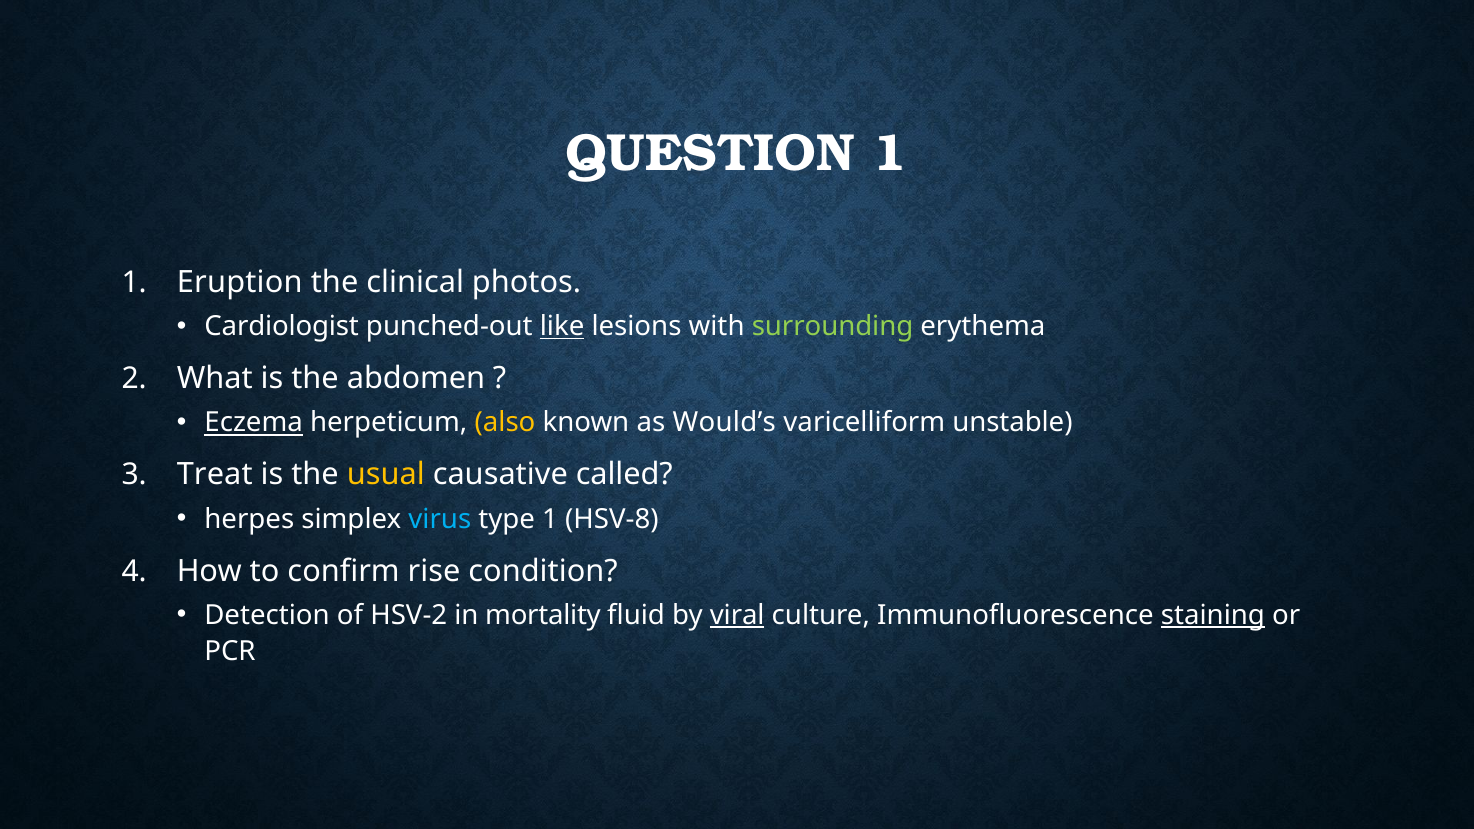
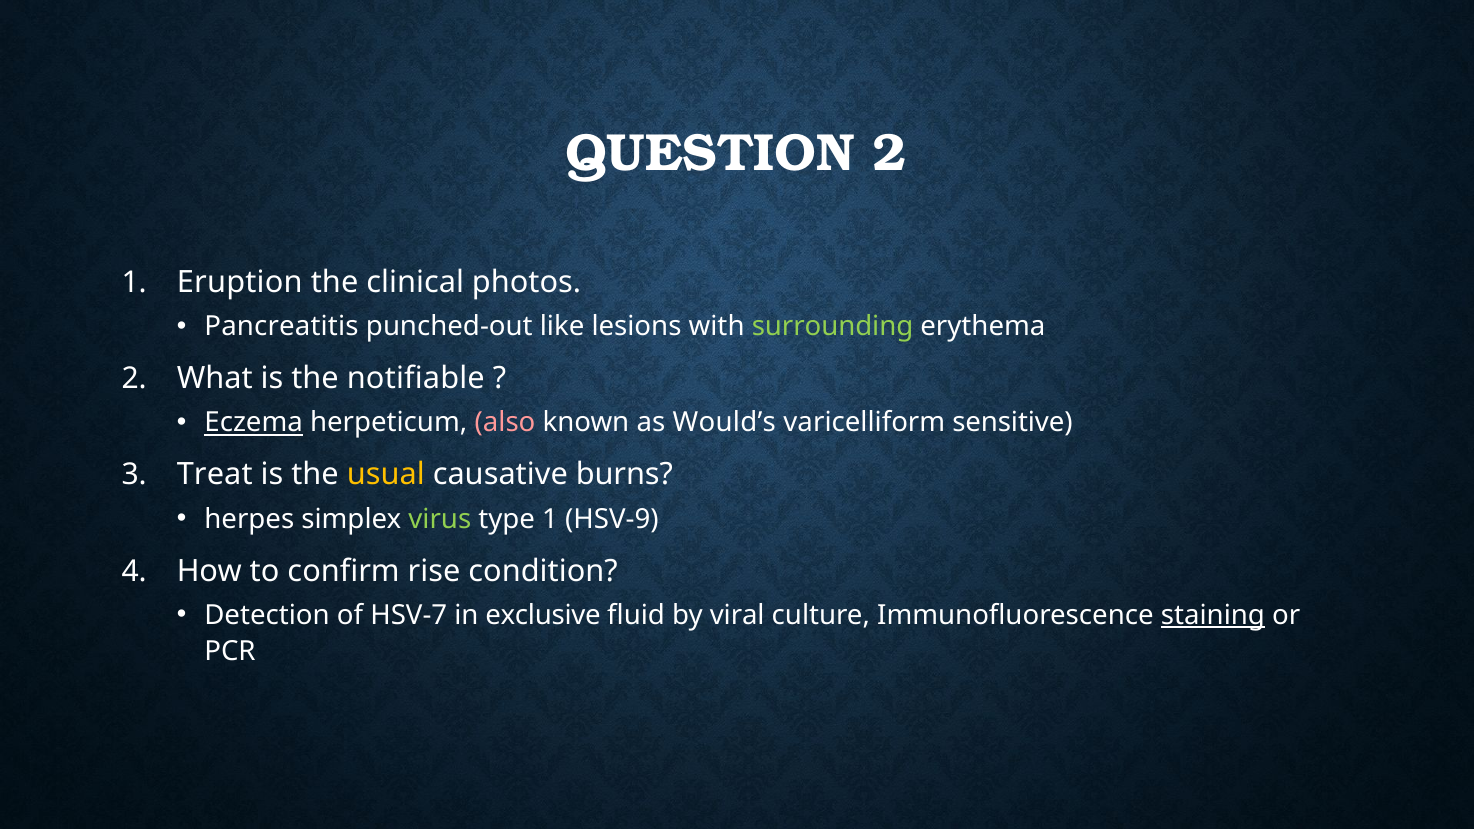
QUESTION 1: 1 -> 2 (890, 154)
Cardiologist: Cardiologist -> Pancreatitis (282, 327)
like underline: present -> none (562, 327)
abdomen: abdomen -> notifiable (416, 379)
also colour: yellow -> pink (505, 423)
unstable: unstable -> sensitive (1012, 423)
called: called -> burns (624, 475)
virus colour: light blue -> light green (440, 519)
HSV-8: HSV-8 -> HSV-9 (612, 519)
HSV-2: HSV-2 -> HSV-7 (409, 615)
mortality: mortality -> exclusive (543, 615)
viral underline: present -> none (737, 615)
